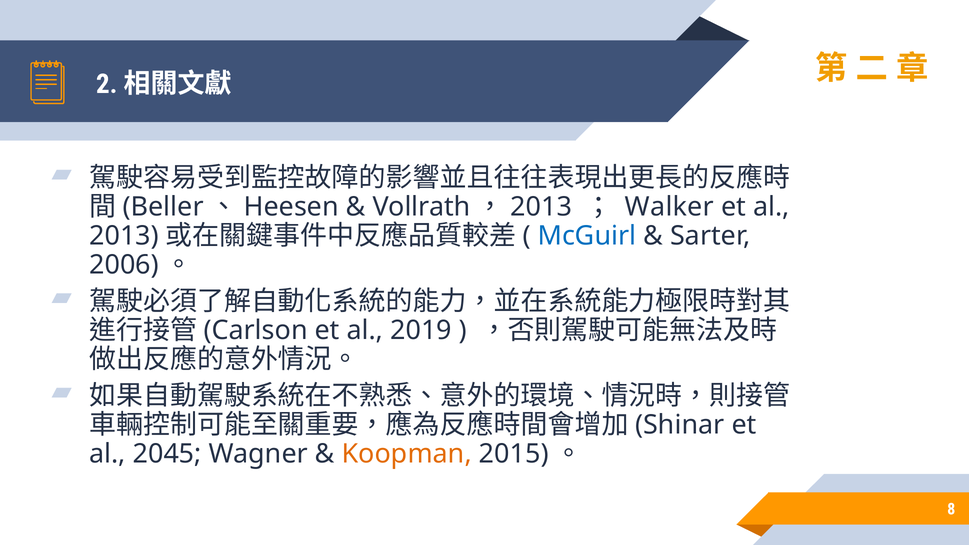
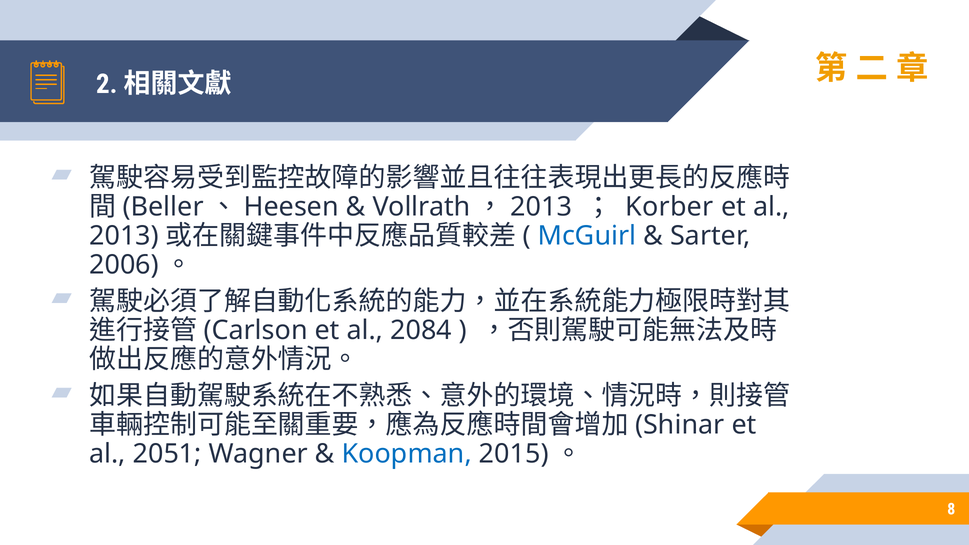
Walker: Walker -> Korber (669, 207)
2019: 2019 -> 2084 (421, 330)
2045: 2045 -> 2051 (167, 454)
Koopman colour: orange -> blue (407, 454)
